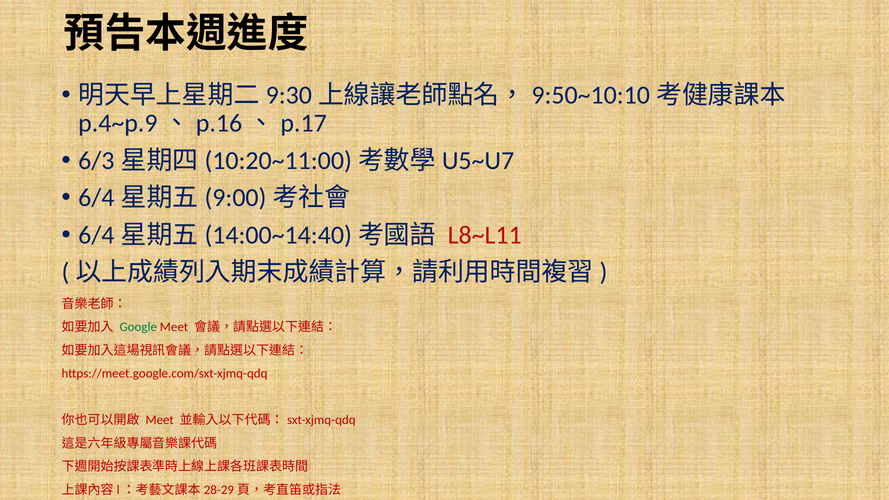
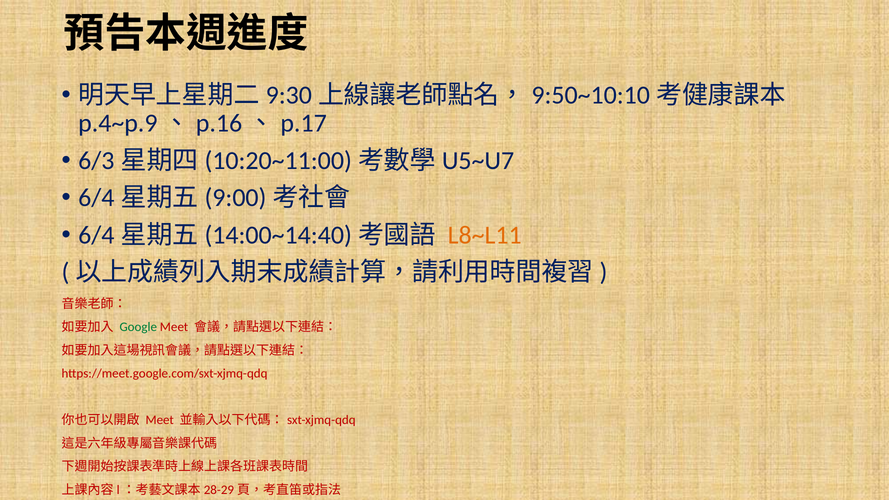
L8~L11 colour: red -> orange (485, 235)
